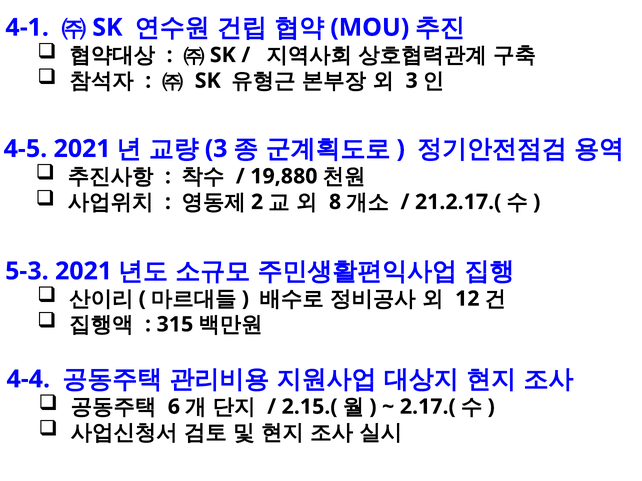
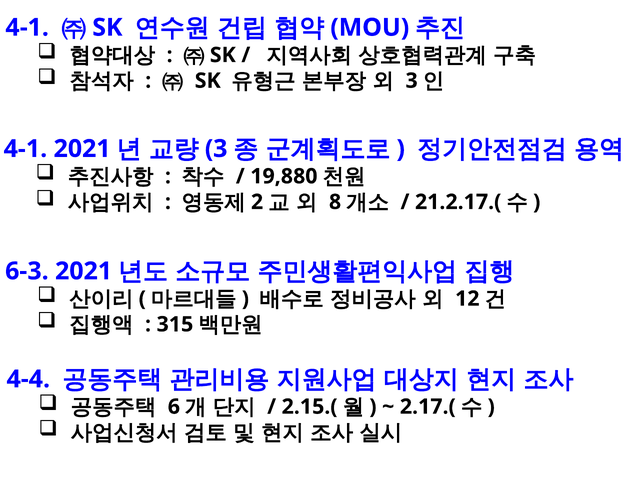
4-5: 4-5 -> 4-1 (25, 149)
5-3: 5-3 -> 6-3 (27, 271)
